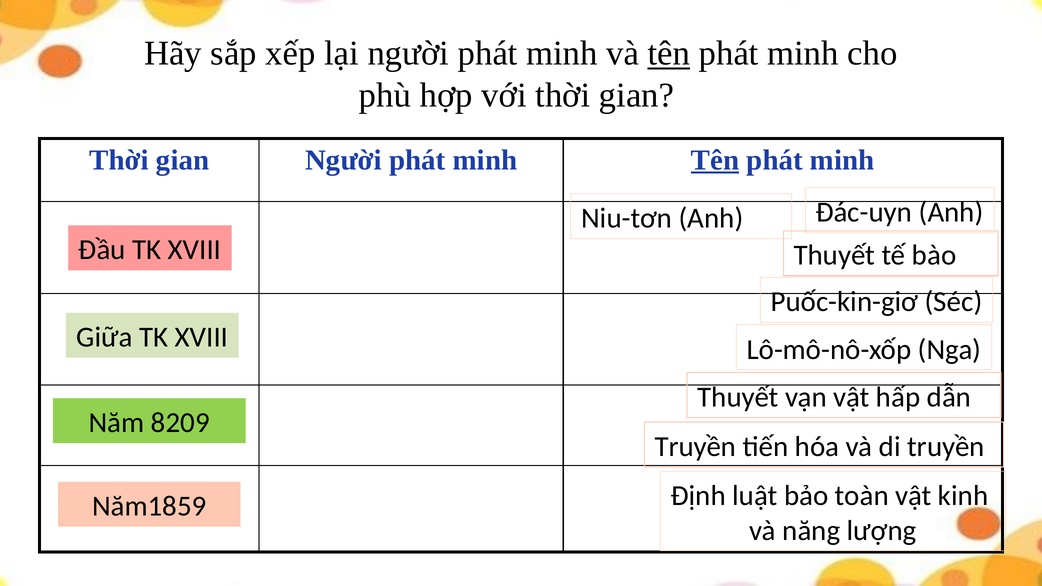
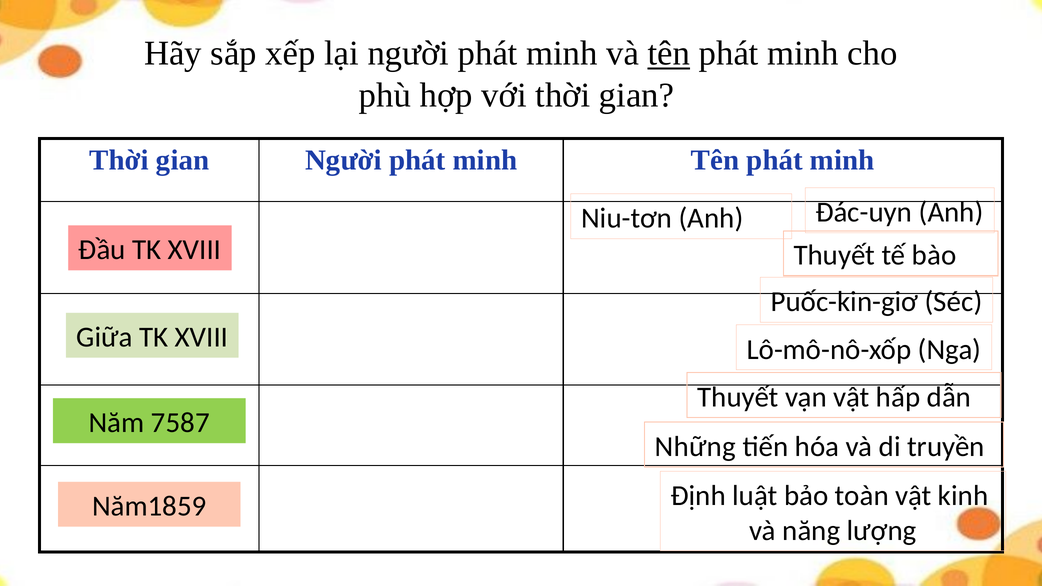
Tên underline: present -> none (715, 160)
8209: 8209 -> 7587 (180, 423)
Truyền: Truyền -> Những (695, 447)
